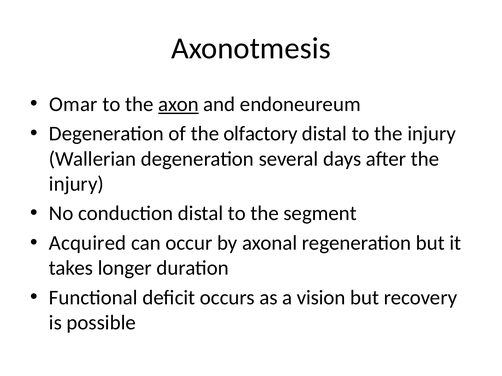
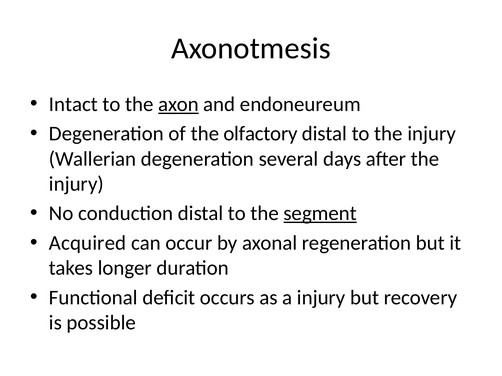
Omar: Omar -> Intact (73, 104)
segment underline: none -> present (320, 214)
a vision: vision -> injury (321, 298)
